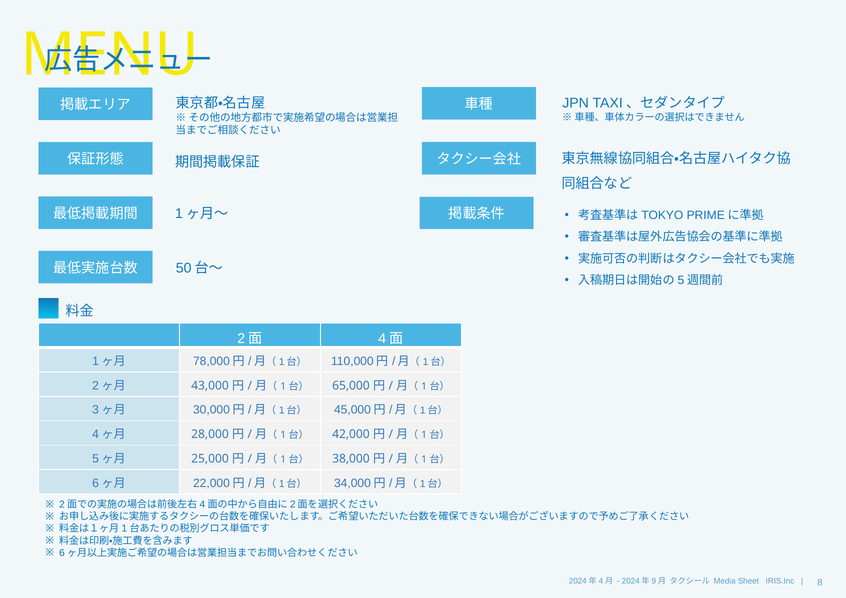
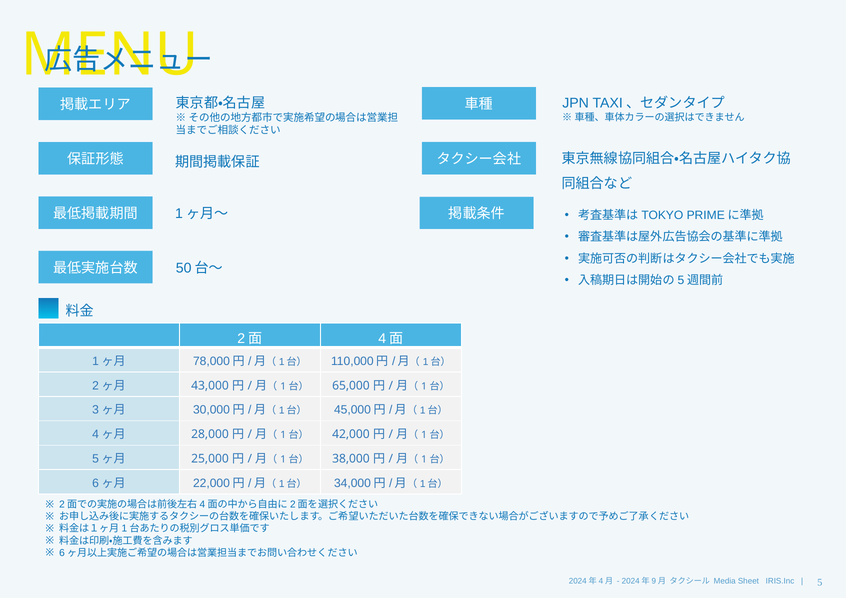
8: 8 -> 5 (820, 583)
